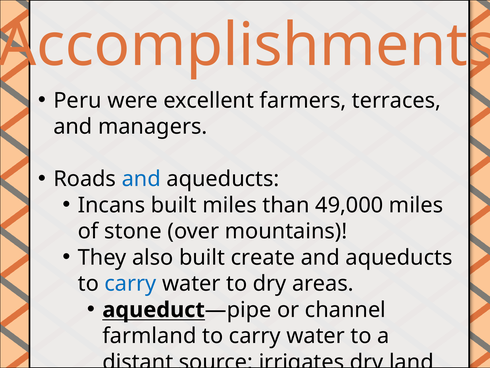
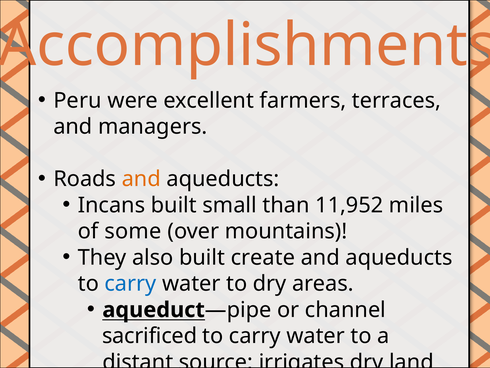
and colour: blue -> orange (141, 179)
built miles: miles -> small (230, 205)
49,000: 49,000 -> 11,952 (349, 205)
stone: stone -> some (133, 231)
farmland: farmland -> sacrificed (150, 336)
